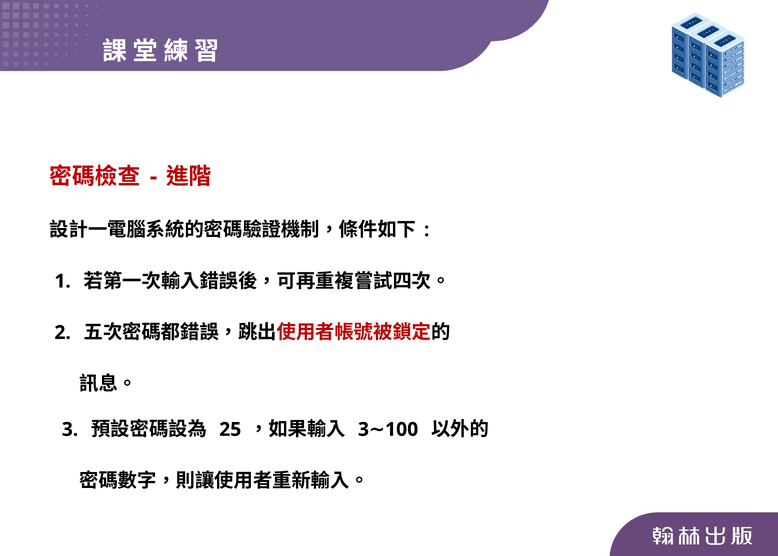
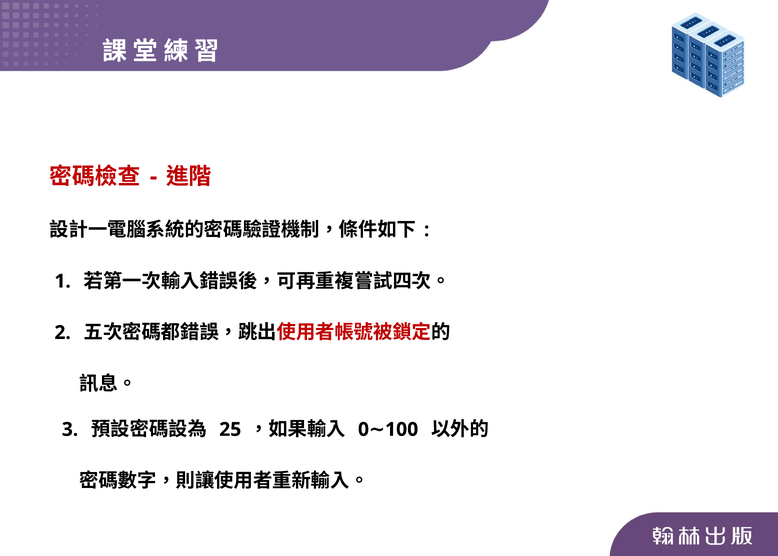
3: 3 -> 0 (364, 429)
